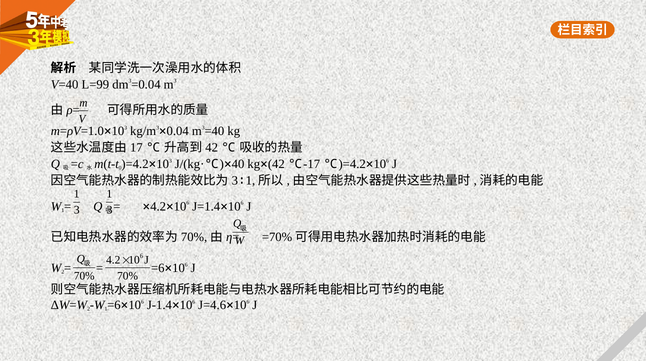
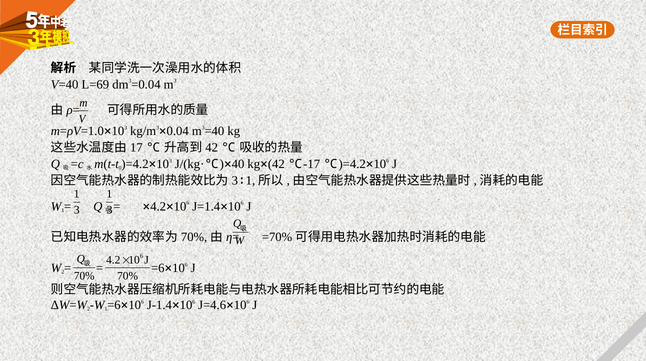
L=99: L=99 -> L=69 (95, 84)
